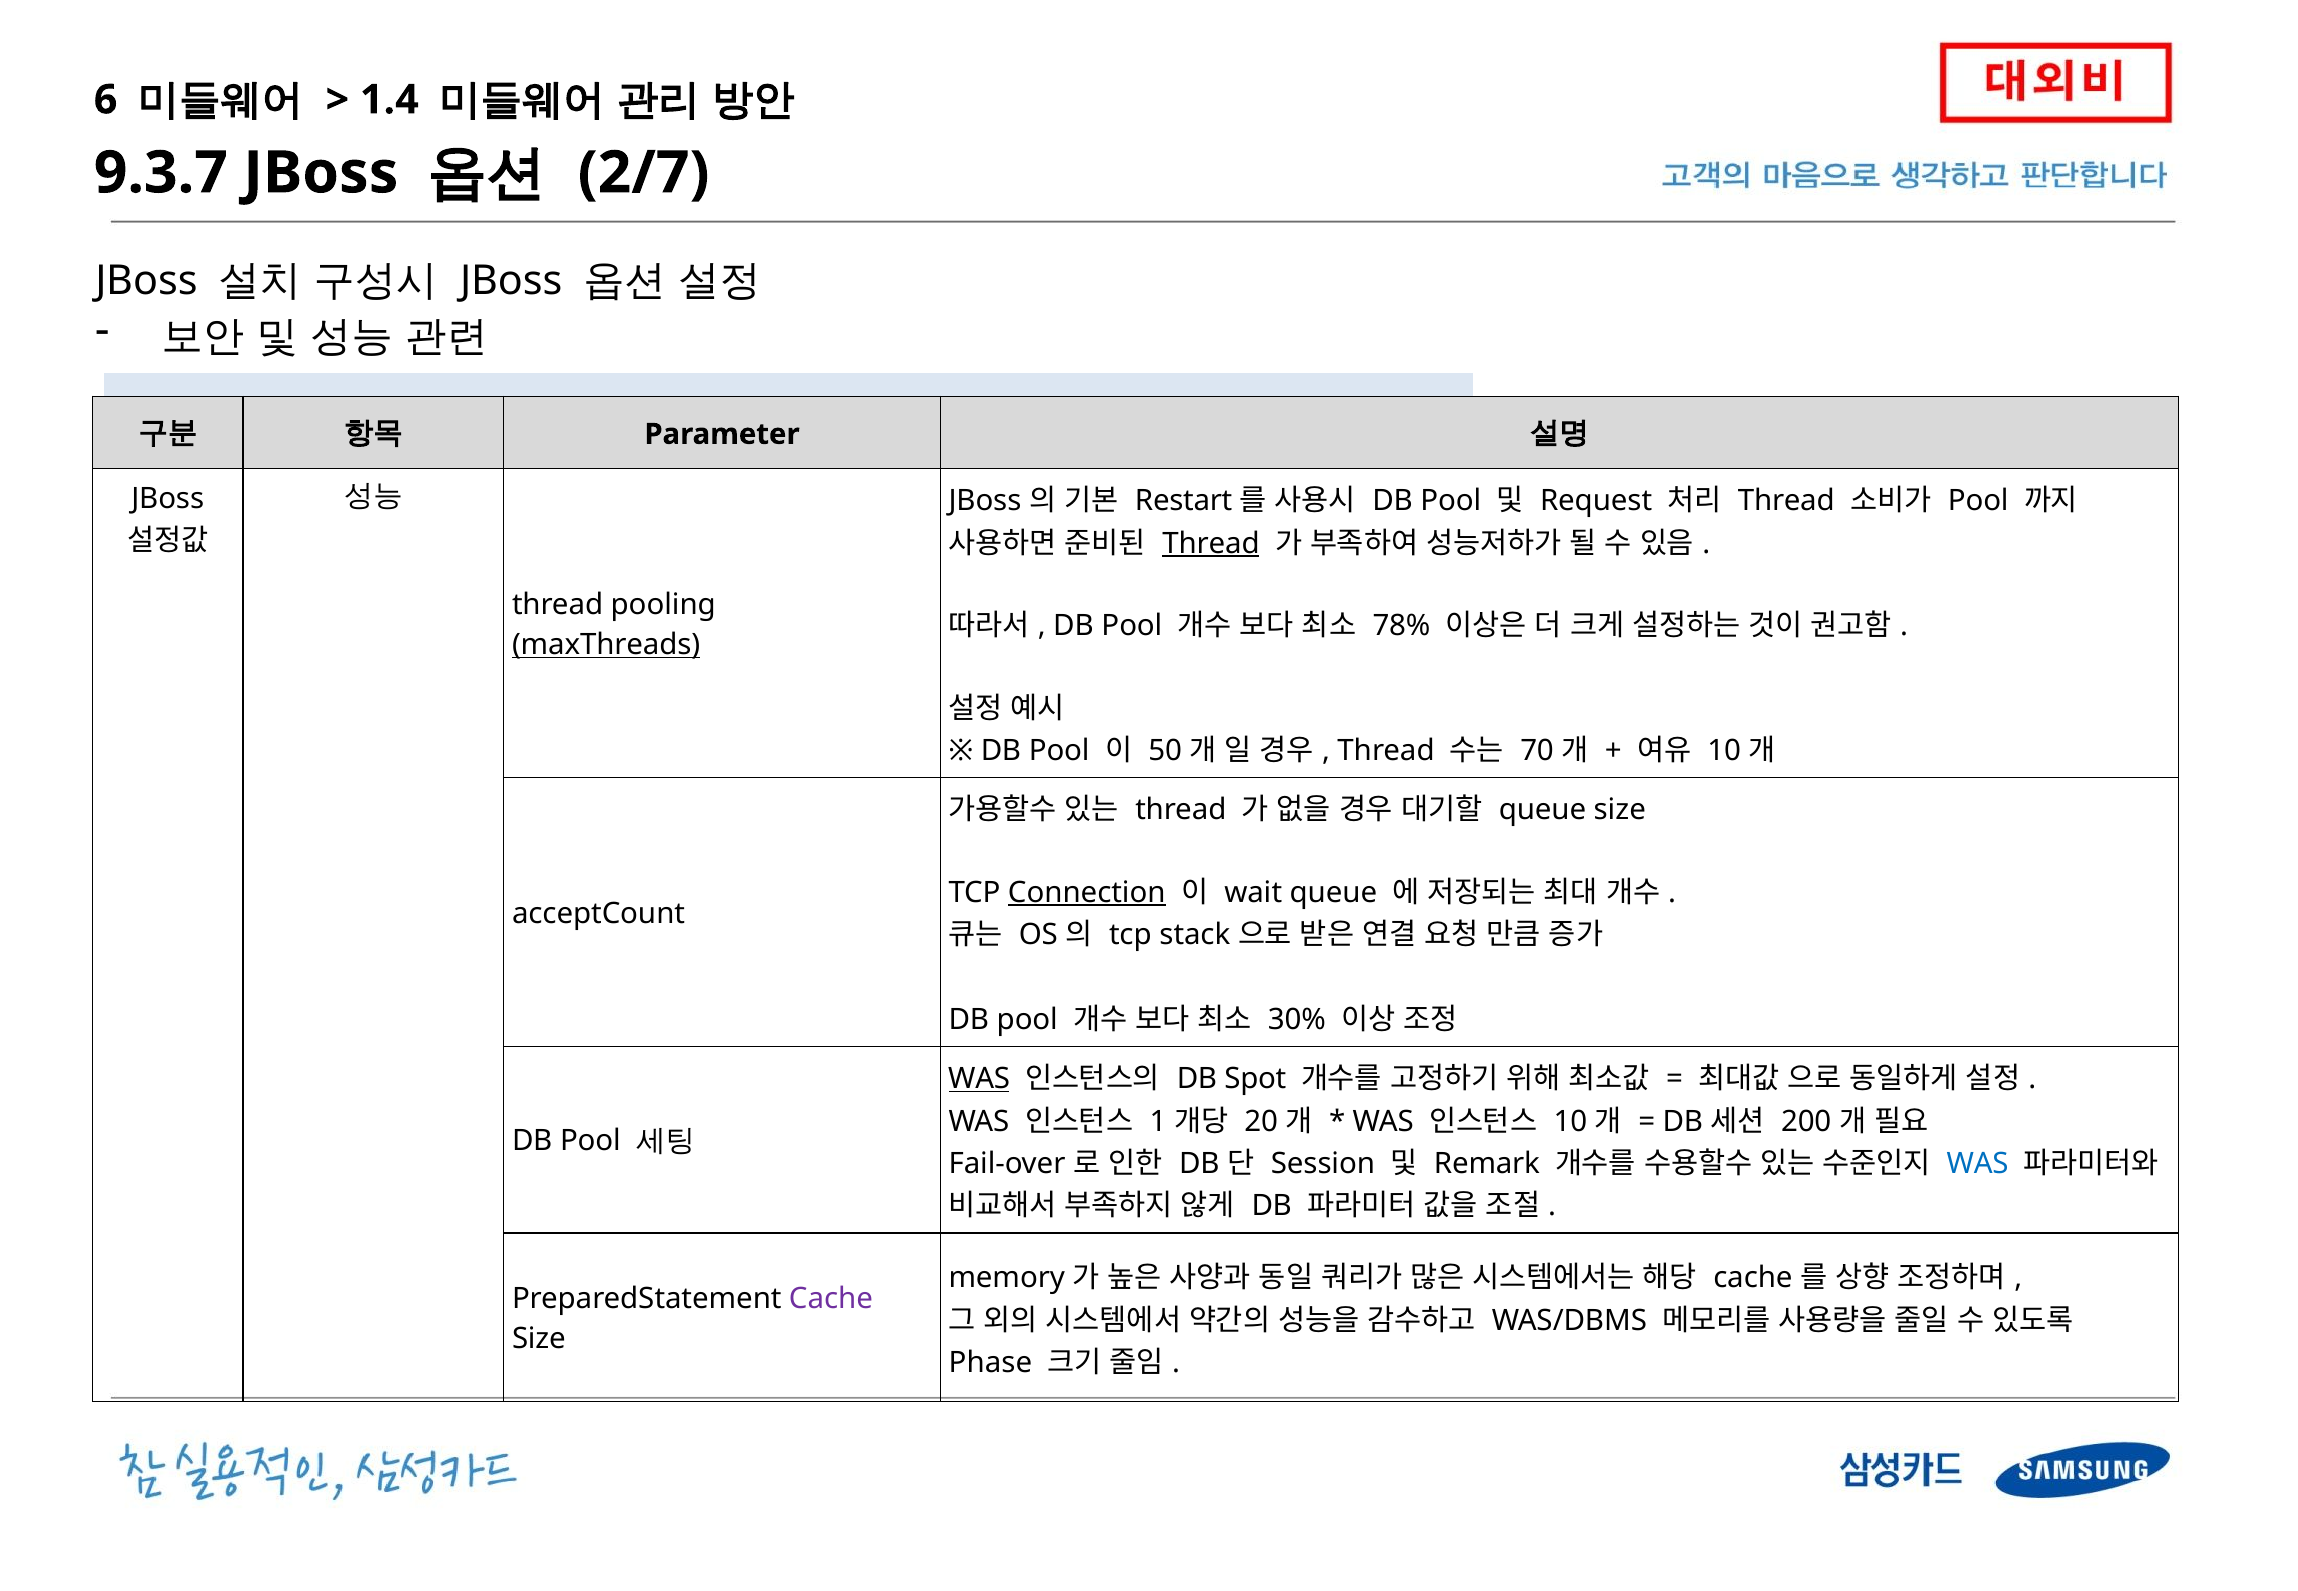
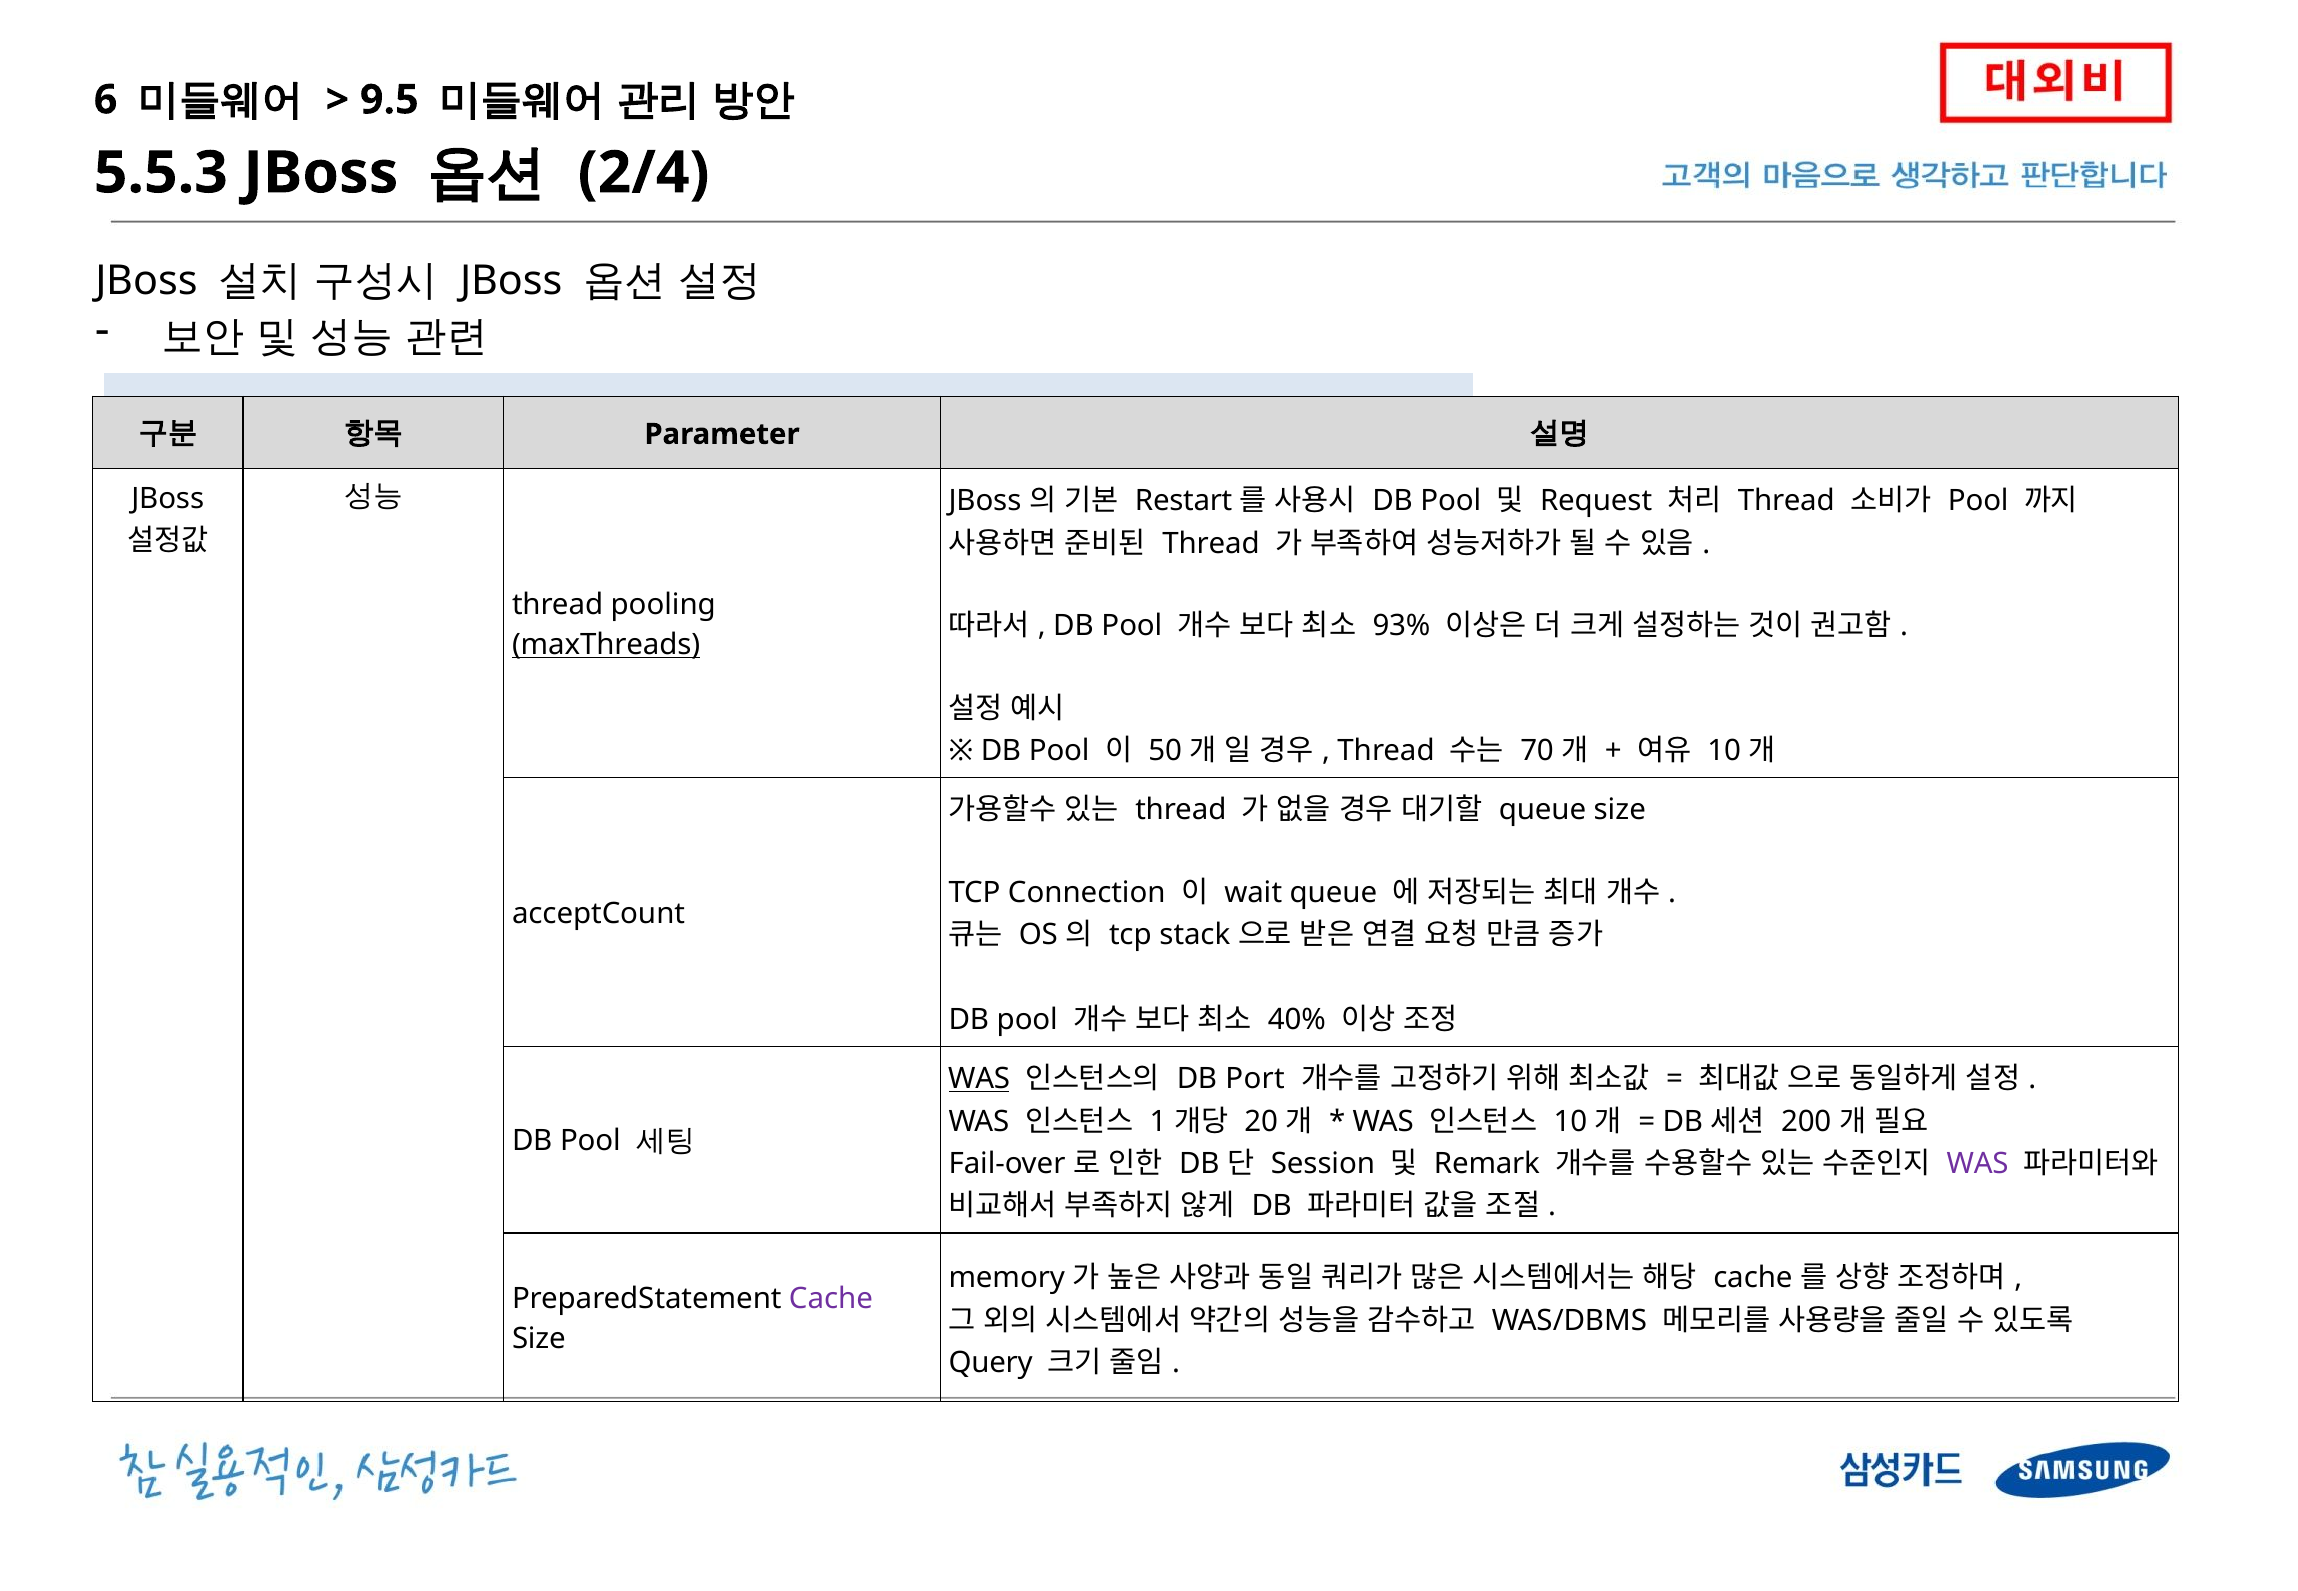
1.4: 1.4 -> 9.5 (389, 100)
9.3.7: 9.3.7 -> 5.5.3 (161, 173)
2/7: 2/7 -> 2/4 (644, 173)
Thread underline: present -> none (1211, 543)
78%: 78% -> 93% (1401, 626)
Connection underline: present -> none (1087, 892)
30%: 30% -> 40% (1297, 1020)
Spot: Spot -> Port (1255, 1079)
WAS colour: blue -> purple (1978, 1164)
Phase: Phase -> Query (991, 1363)
